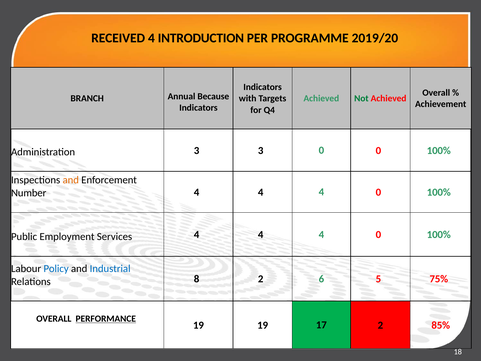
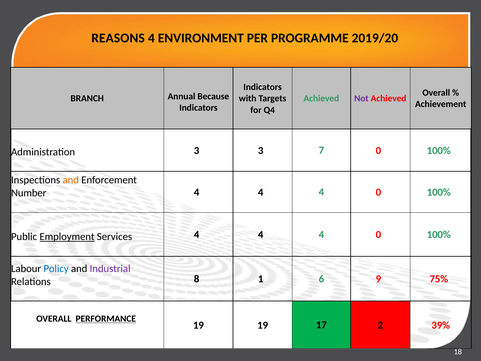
RECEIVED: RECEIVED -> REASONS (118, 38)
INTRODUCTION: INTRODUCTION -> ENVIRONMENT (201, 38)
Not colour: green -> purple (361, 98)
3 0: 0 -> 7 (321, 150)
Employment underline: none -> present (67, 237)
Industrial colour: blue -> purple (110, 268)
8 2: 2 -> 1 (261, 279)
5: 5 -> 9 (378, 279)
85%: 85% -> 39% (441, 325)
